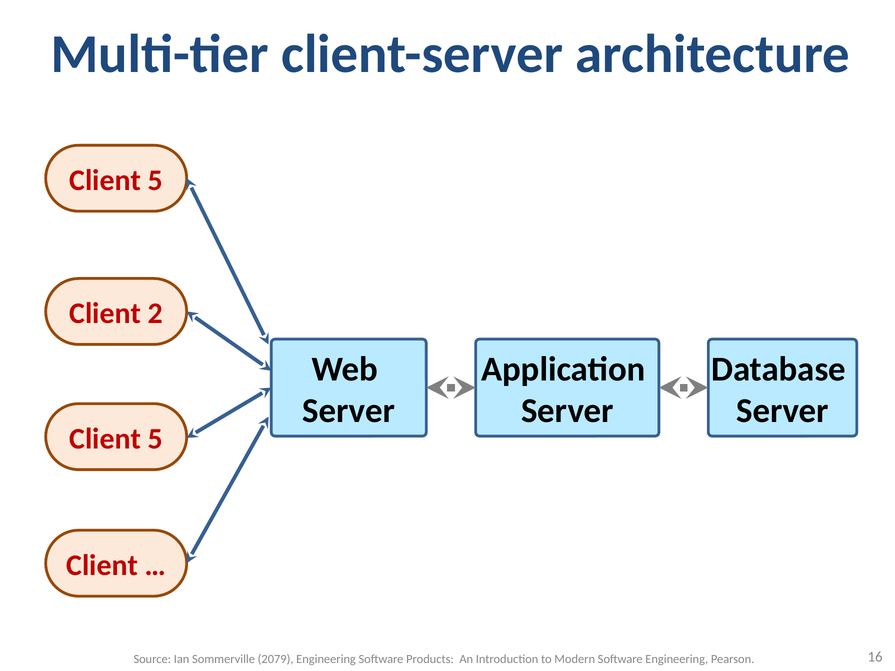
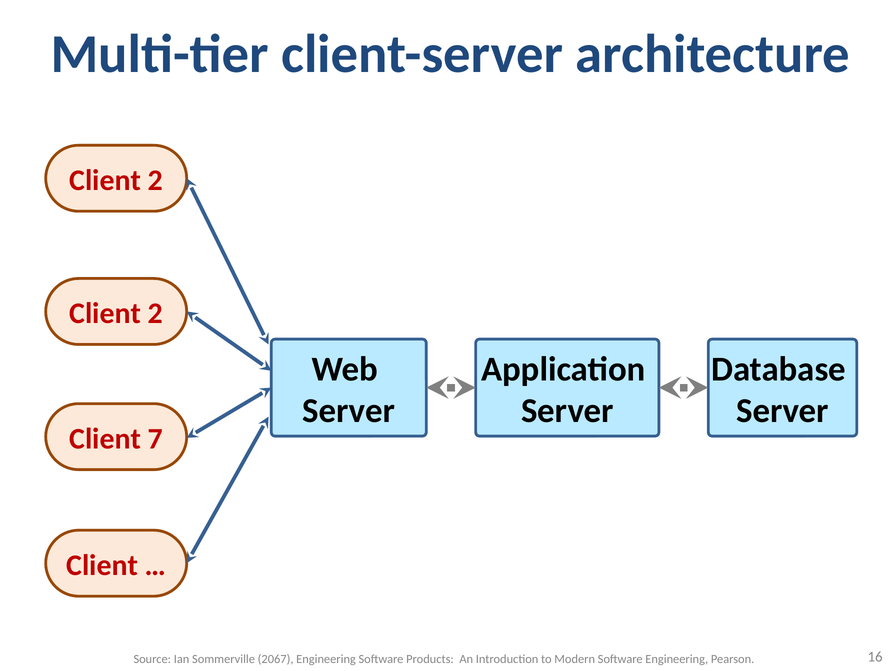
5: 5 -> 2 (155, 180)
5: 5 -> 7 (155, 439)
2079: 2079 -> 2067 (276, 659)
